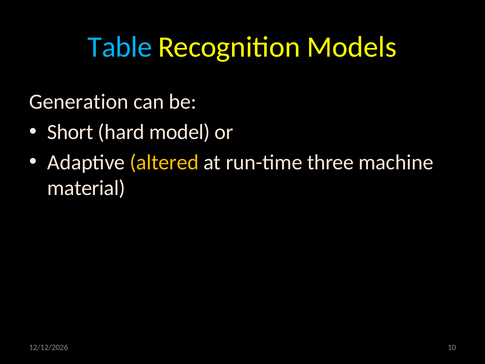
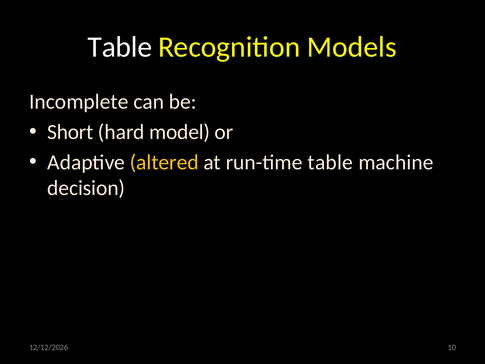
Table colour: light blue -> white (120, 47)
Generation: Generation -> Incomplete (79, 102)
run-time three: three -> table (330, 162)
material: material -> decision (86, 188)
